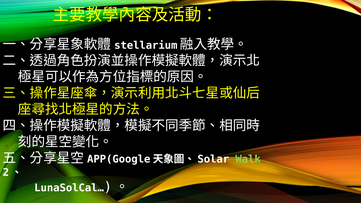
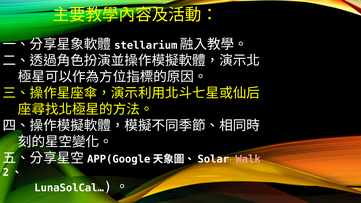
Walk colour: light green -> pink (248, 159)
